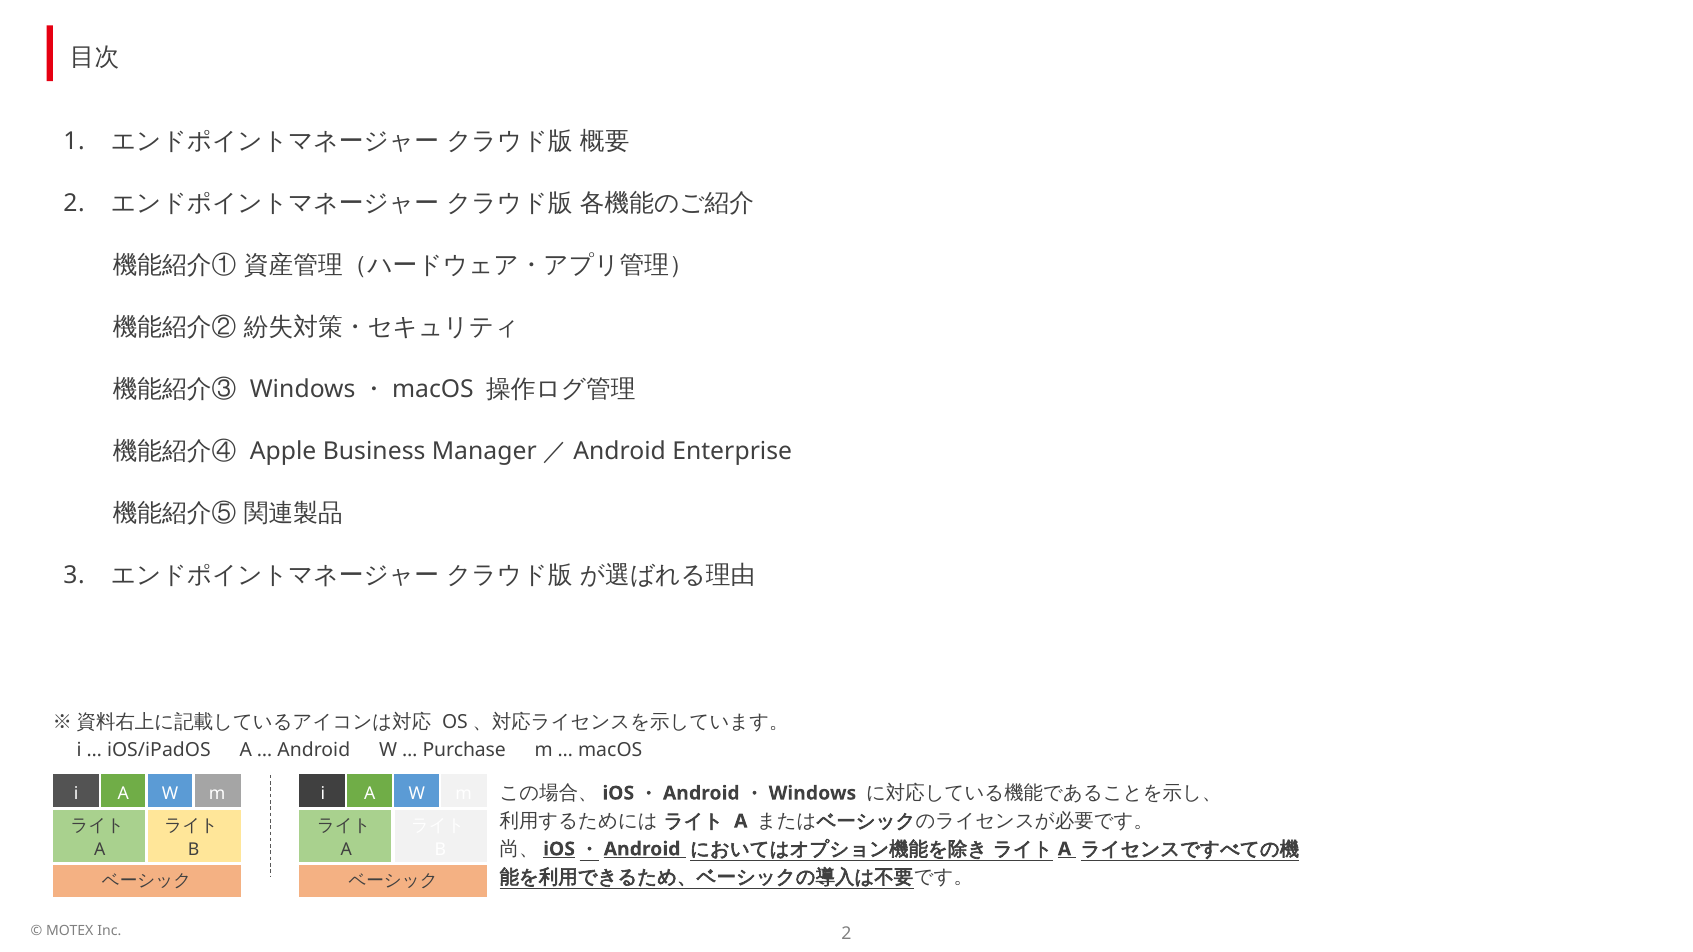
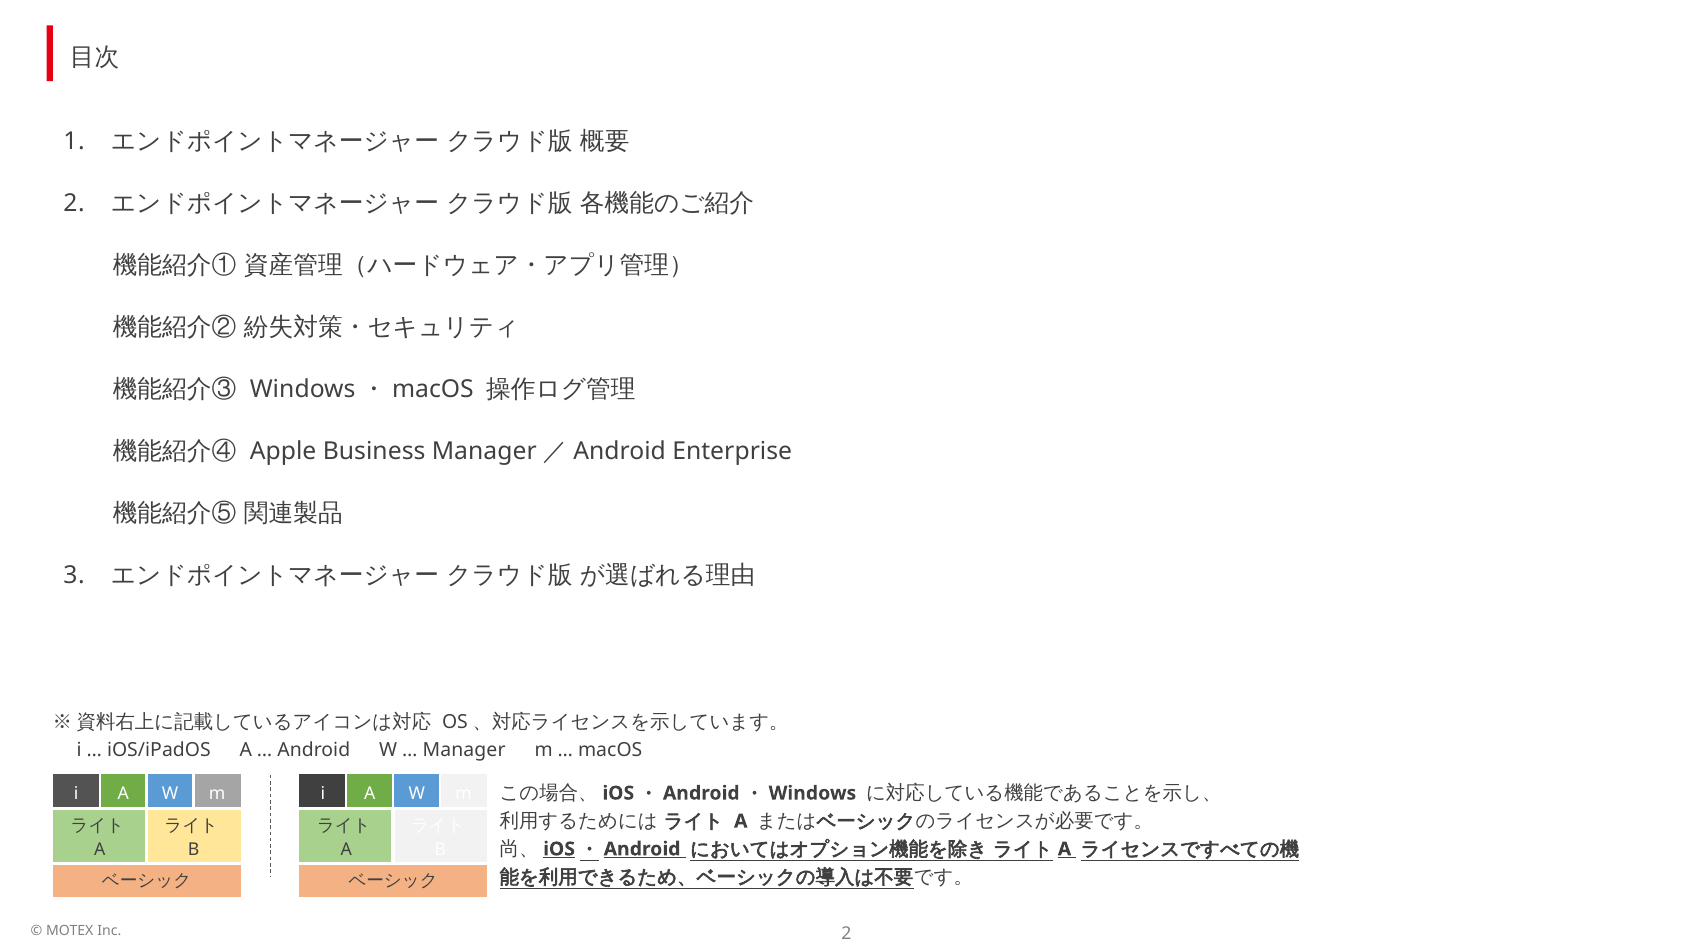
Purchase: Purchase -> Manager (464, 750)
